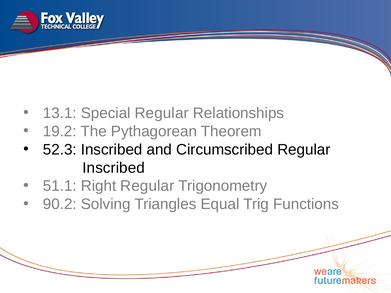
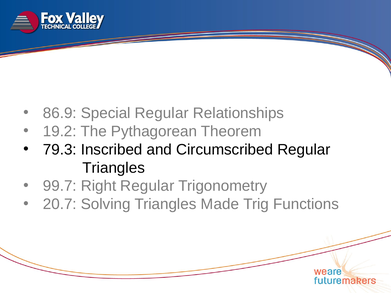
13.1: 13.1 -> 86.9 (60, 113)
52.3: 52.3 -> 79.3 (60, 150)
Inscribed: Inscribed -> Triangles (114, 168)
51.1: 51.1 -> 99.7 (60, 186)
90.2: 90.2 -> 20.7 (60, 204)
Equal: Equal -> Made (220, 204)
